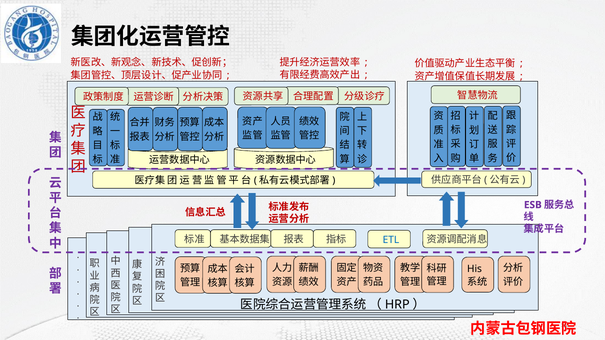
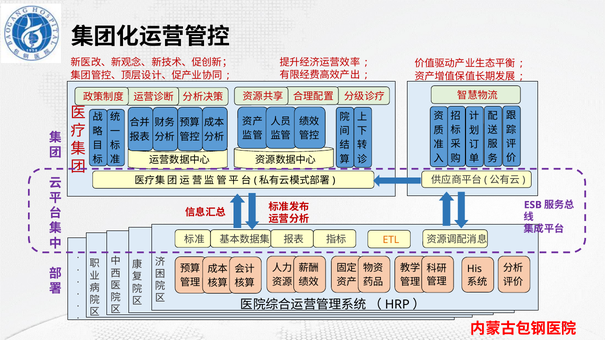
ETL colour: blue -> orange (391, 240)
